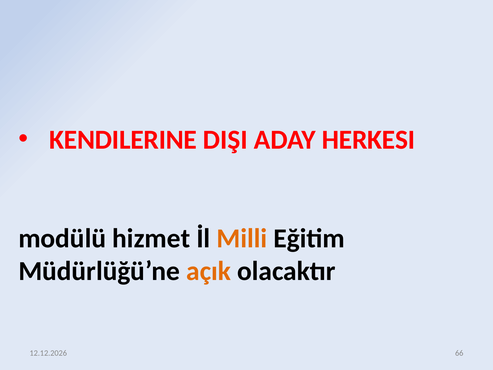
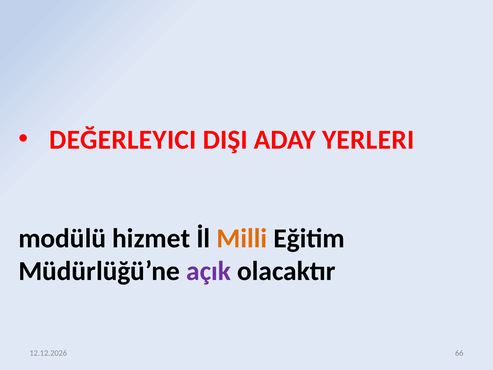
KENDILERINE: KENDILERINE -> DEĞERLEYICI (123, 140)
HERKESI: HERKESI -> YERLERI (368, 140)
açık colour: orange -> purple (209, 271)
